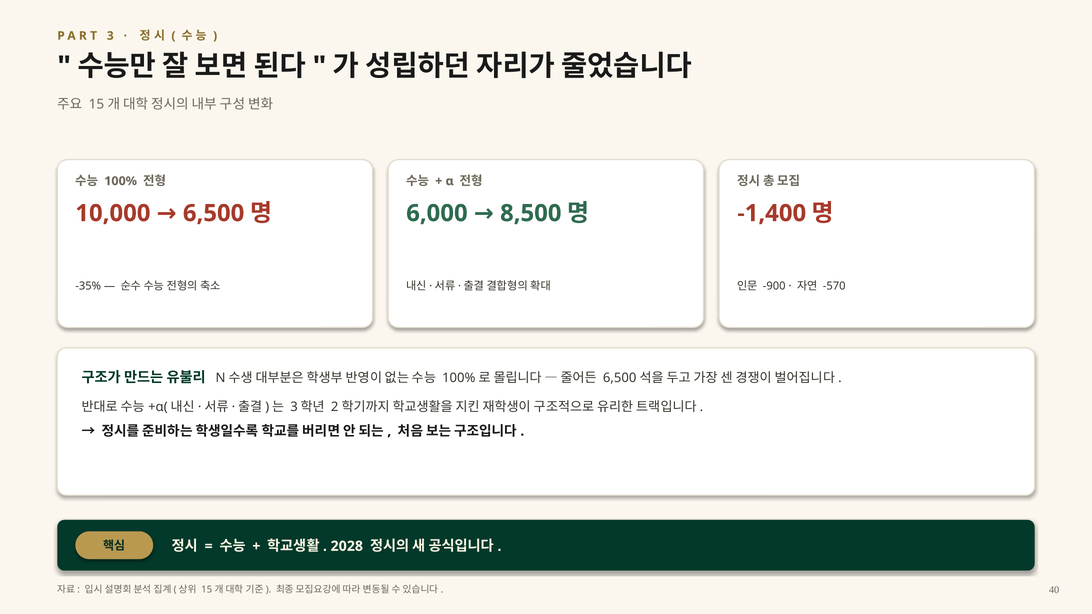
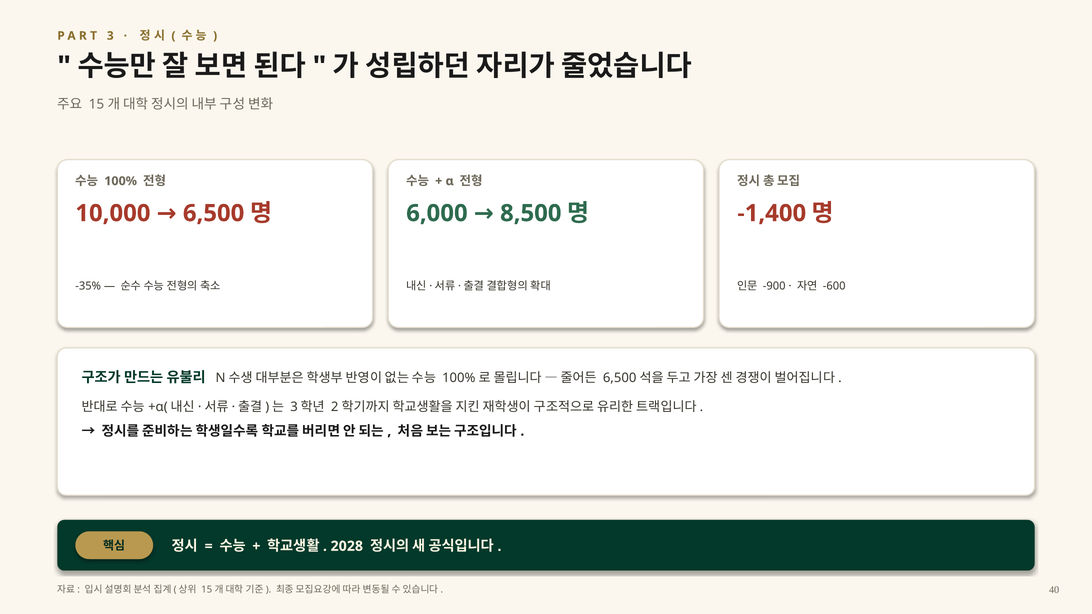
-570: -570 -> -600 (834, 286)
